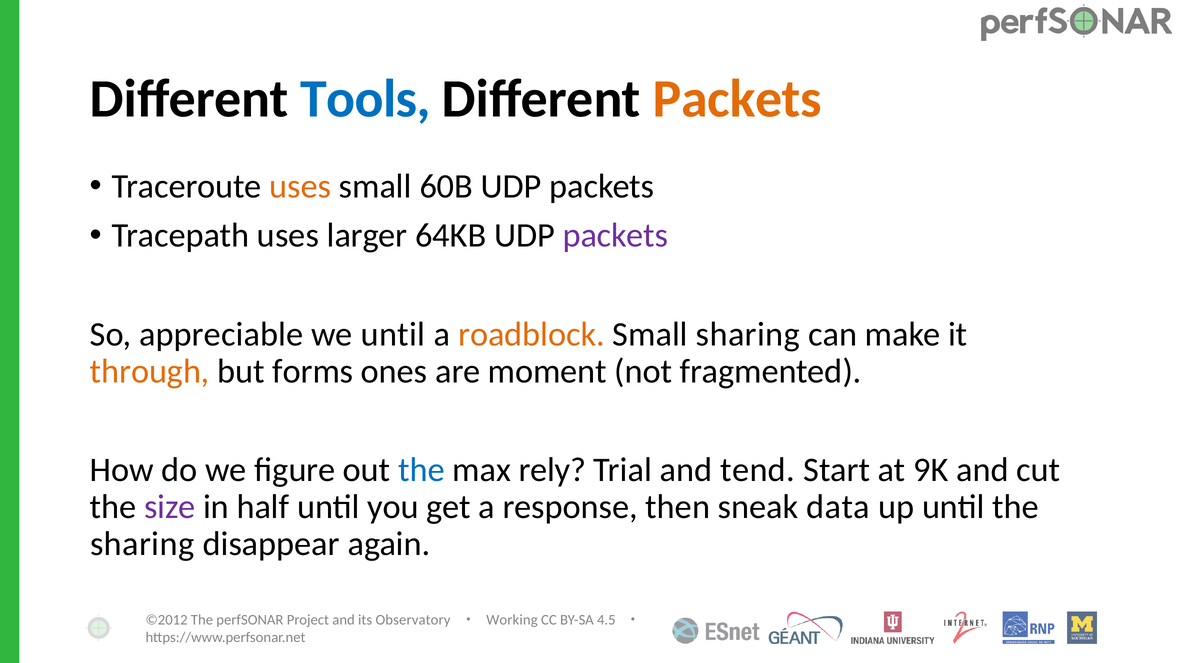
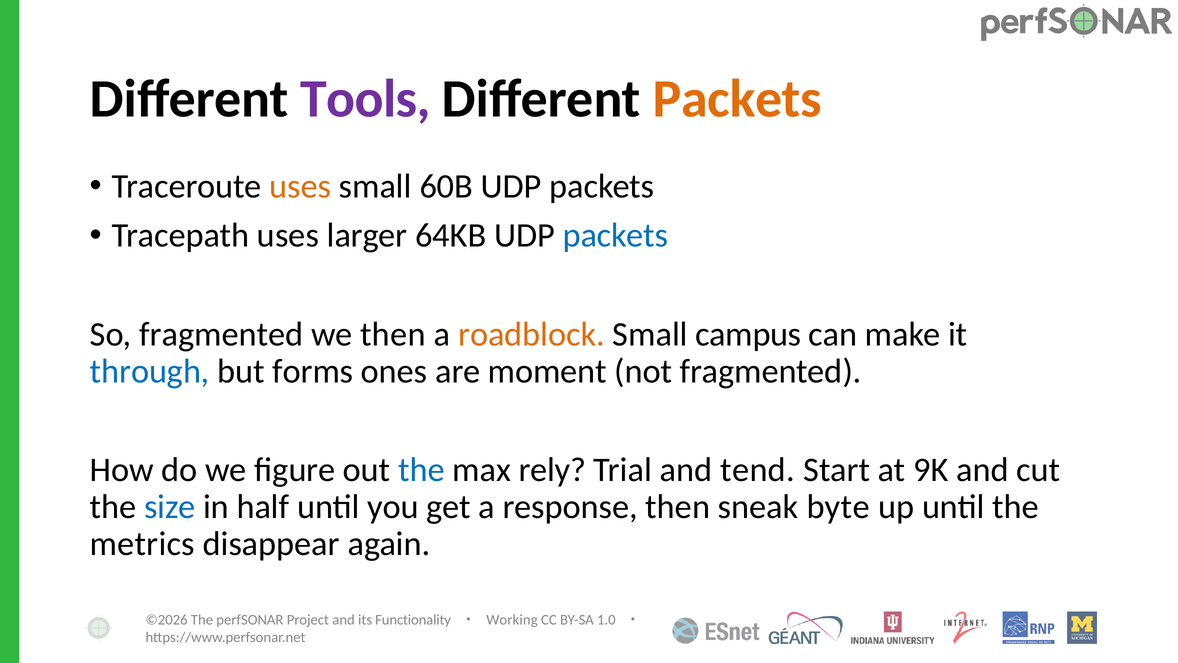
Tools colour: blue -> purple (365, 99)
packets colour: purple -> blue (615, 235)
So appreciable: appreciable -> fragmented (221, 334)
we until: until -> then (393, 334)
Small sharing: sharing -> campus (748, 334)
through colour: orange -> blue (150, 371)
size colour: purple -> blue (170, 507)
data: data -> byte (838, 507)
sharing: sharing -> metrics (142, 544)
©2012: ©2012 -> ©2026 (167, 620)
Observatory: Observatory -> Functionality (413, 620)
4.5: 4.5 -> 1.0 (606, 620)
